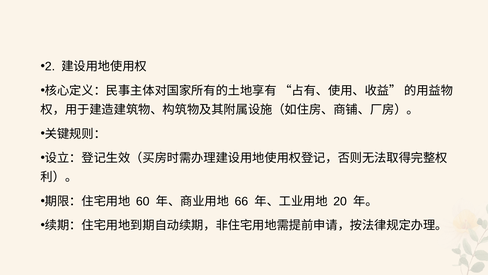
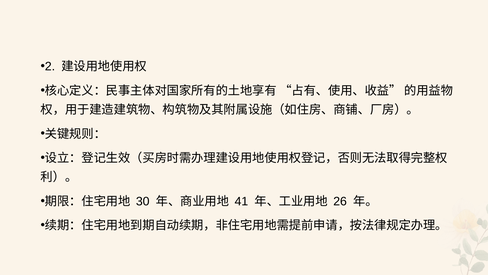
60: 60 -> 30 (143, 201)
66: 66 -> 41 (241, 201)
20: 20 -> 26 (340, 201)
